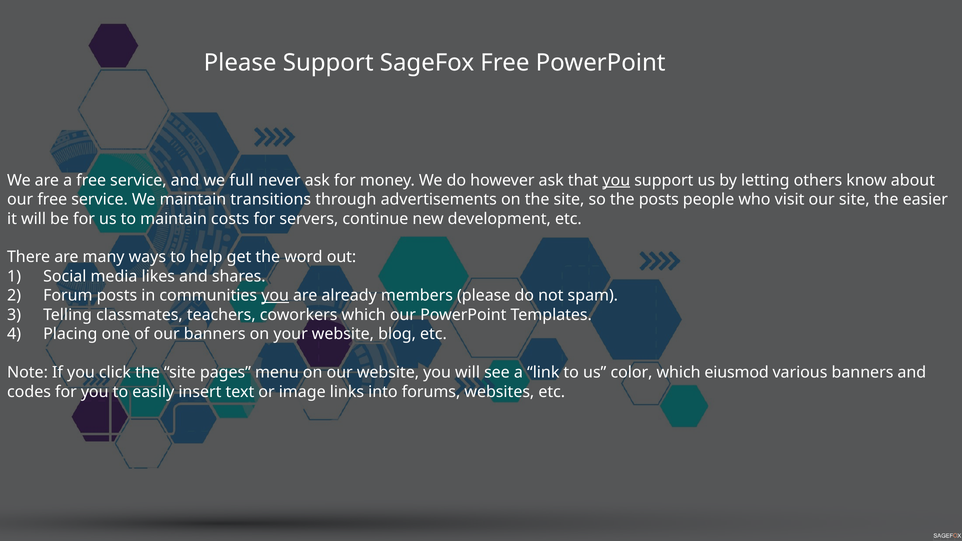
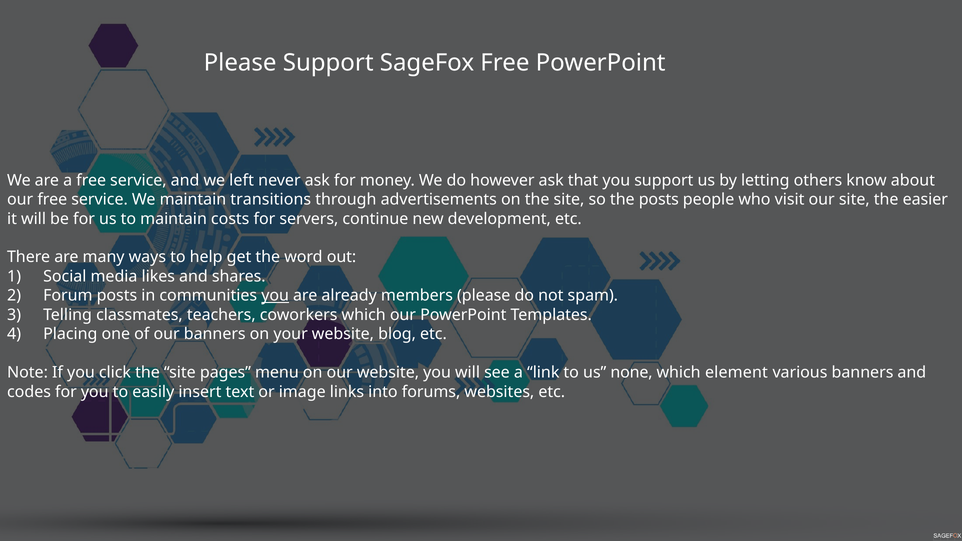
full: full -> left (242, 180)
you underline: present -> none (616, 180)
color: color -> none (632, 373)
eiusmod: eiusmod -> element (736, 373)
